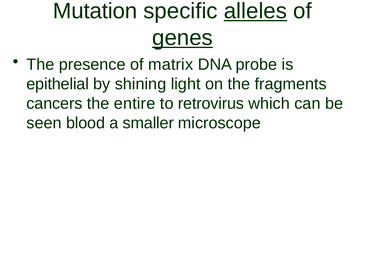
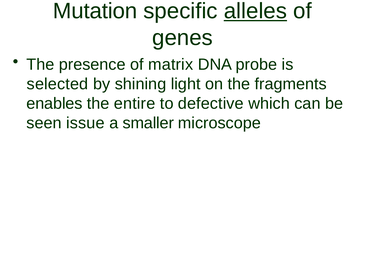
genes underline: present -> none (182, 38)
epithelial: epithelial -> selected (57, 84)
cancers: cancers -> enables (54, 103)
retrovirus: retrovirus -> defective (211, 103)
blood: blood -> issue (85, 123)
